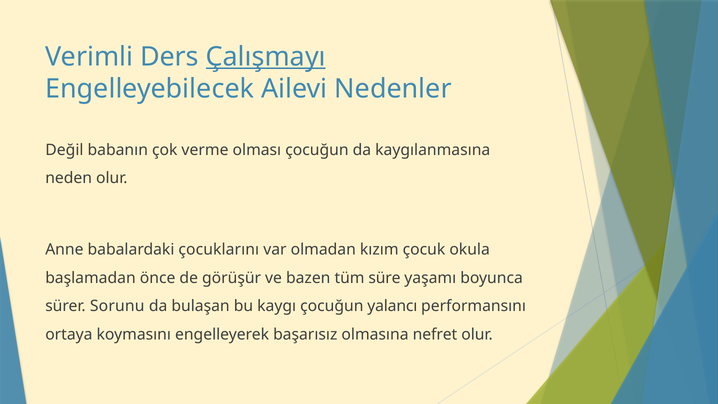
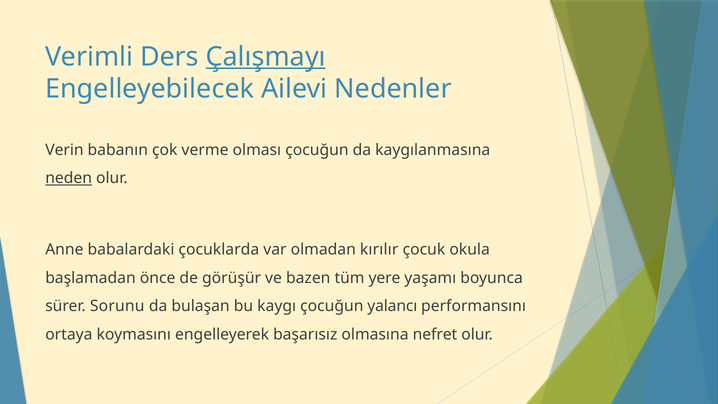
Değil: Değil -> Verin (64, 150)
neden underline: none -> present (69, 178)
çocuklarını: çocuklarını -> çocuklarda (219, 250)
kızım: kızım -> kırılır (379, 250)
süre: süre -> yere (384, 278)
